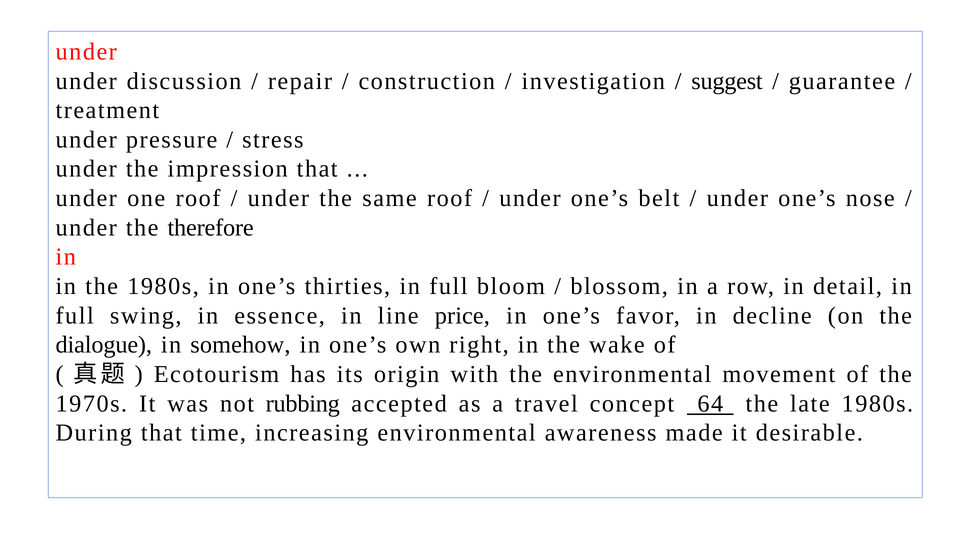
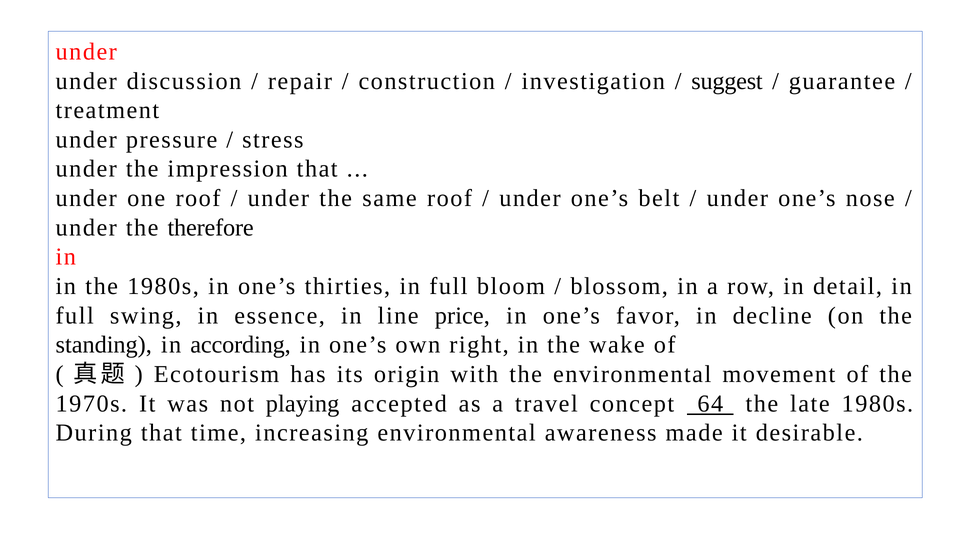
dialogue: dialogue -> standing (104, 345)
somehow: somehow -> according (241, 345)
rubbing: rubbing -> playing (303, 404)
